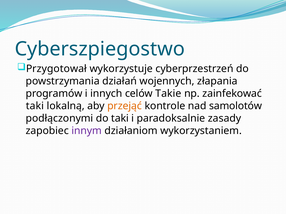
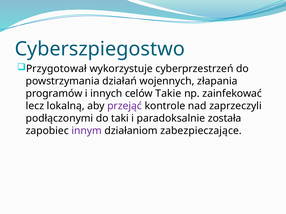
taki: taki -> lecz (35, 106)
przejąć colour: orange -> purple (125, 106)
samolotów: samolotów -> zaprzeczyli (235, 106)
zasady: zasady -> została (225, 119)
wykorzystaniem: wykorzystaniem -> zabezpieczające (201, 131)
